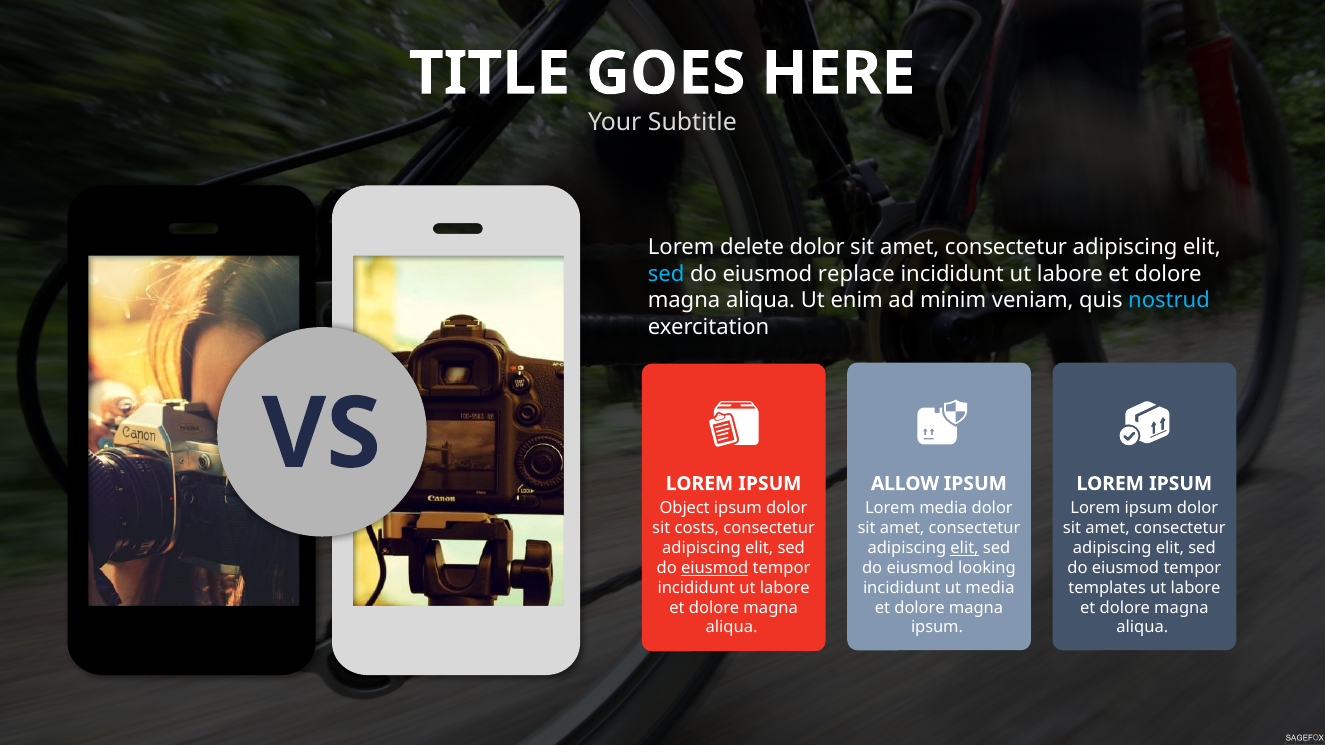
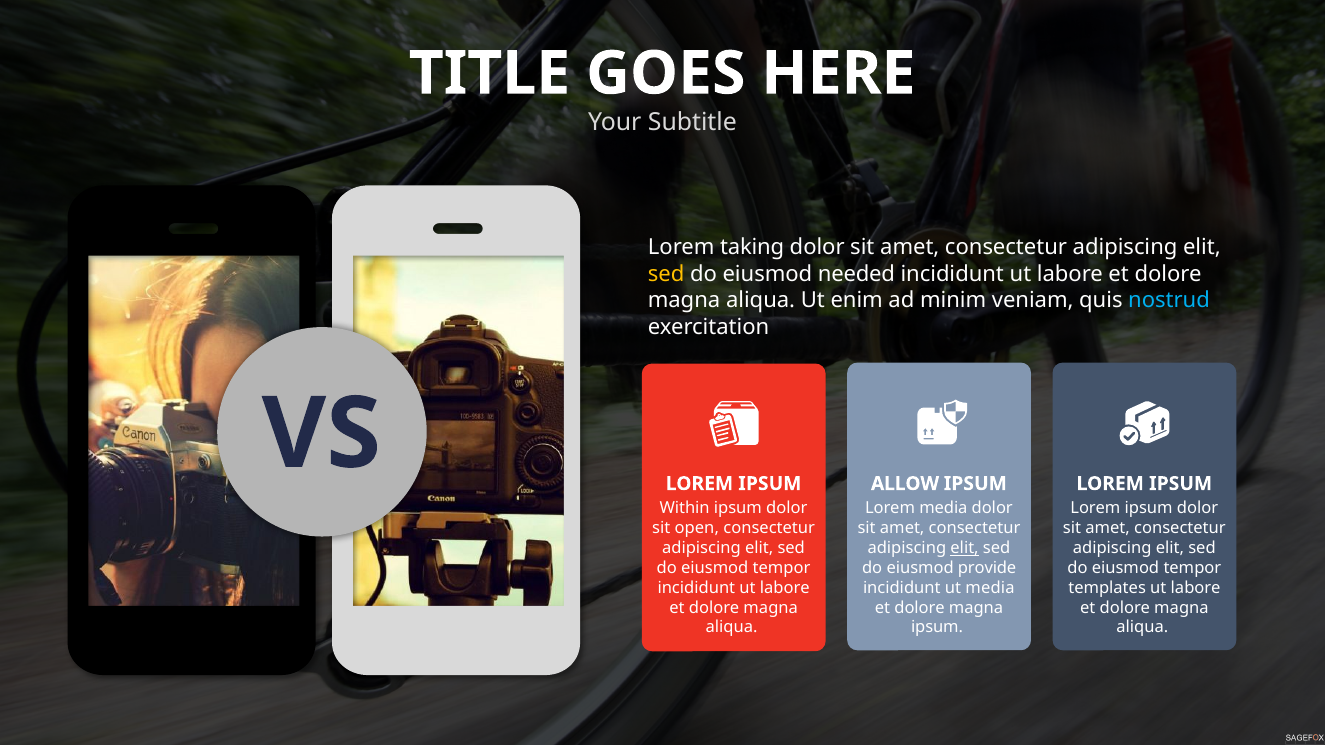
delete: delete -> taking (752, 248)
sed colour: light blue -> yellow (666, 274)
replace: replace -> needed (857, 274)
Object: Object -> Within (685, 509)
costs: costs -> open (697, 528)
eiusmod underline: present -> none (715, 568)
looking: looking -> provide (987, 568)
